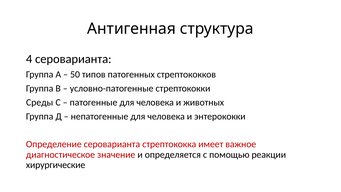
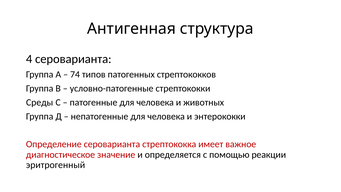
50: 50 -> 74 (75, 74)
хирургические: хирургические -> эритрогенный (56, 165)
